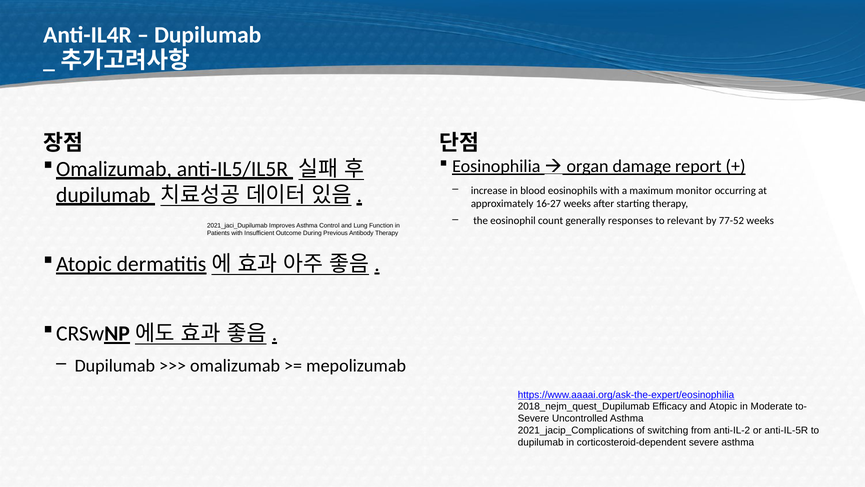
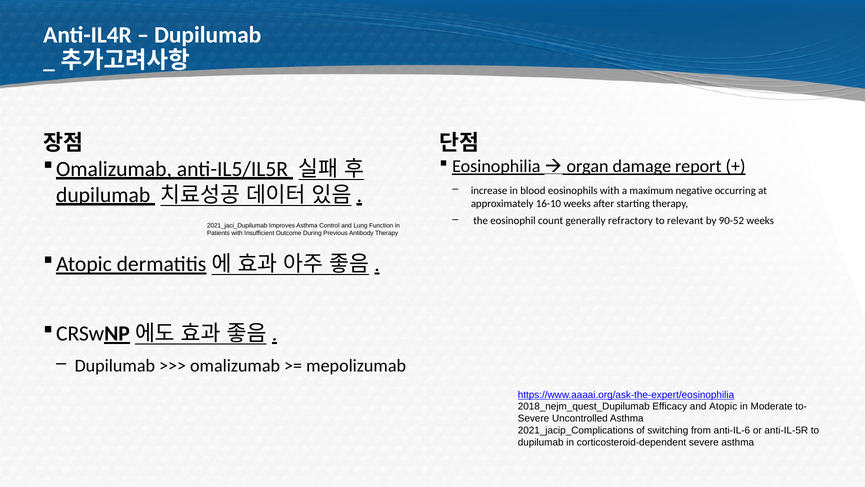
monitor: monitor -> negative (694, 190)
16-27: 16-27 -> 16-10 (549, 203)
responses: responses -> refractory (630, 221)
77-52: 77-52 -> 90-52 (731, 221)
anti-IL-2: anti-IL-2 -> anti-IL-6 (732, 430)
